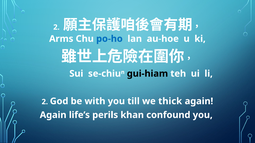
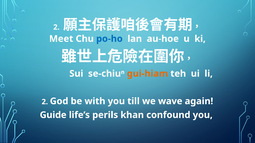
Arms: Arms -> Meet (61, 39)
gui-hiam colour: black -> orange (147, 74)
thick: thick -> wave (170, 101)
Again: Again -> Guide (53, 115)
